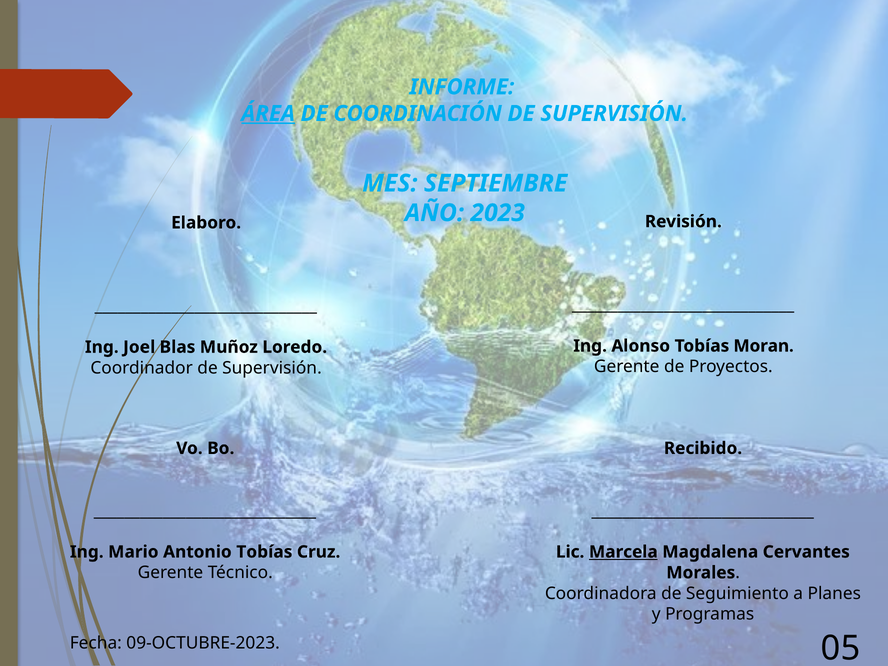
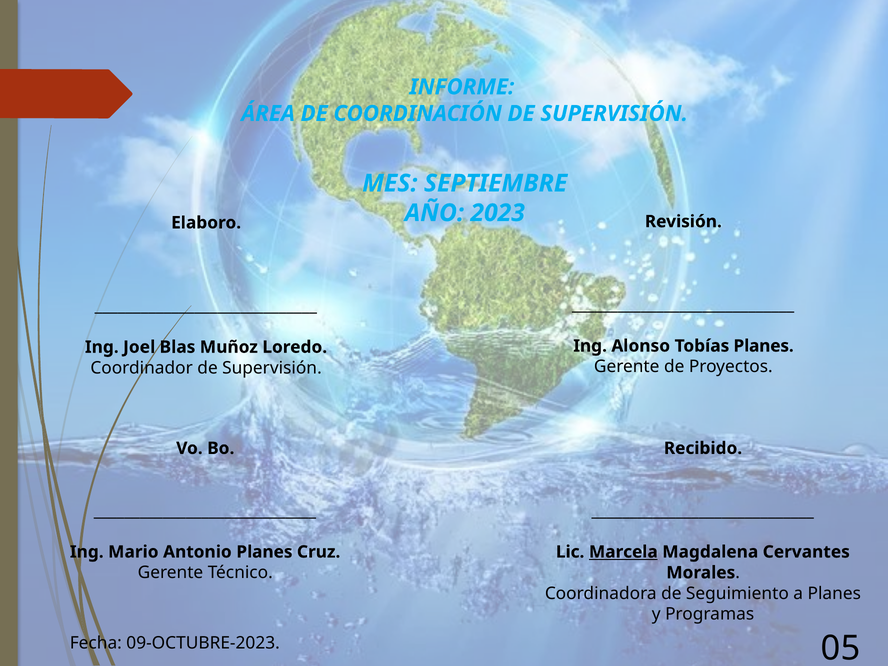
ÁREA underline: present -> none (268, 114)
Tobías Moran: Moran -> Planes (764, 346)
Antonio Tobías: Tobías -> Planes (264, 552)
